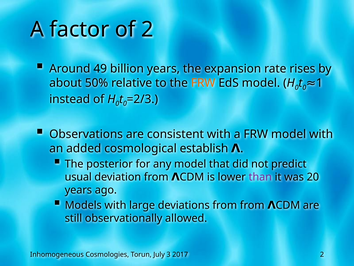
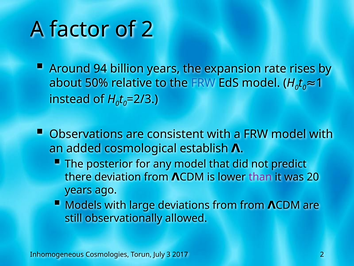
49: 49 -> 94 (100, 69)
FRW colour: orange -> blue (203, 83)
usual: usual -> there (78, 177)
